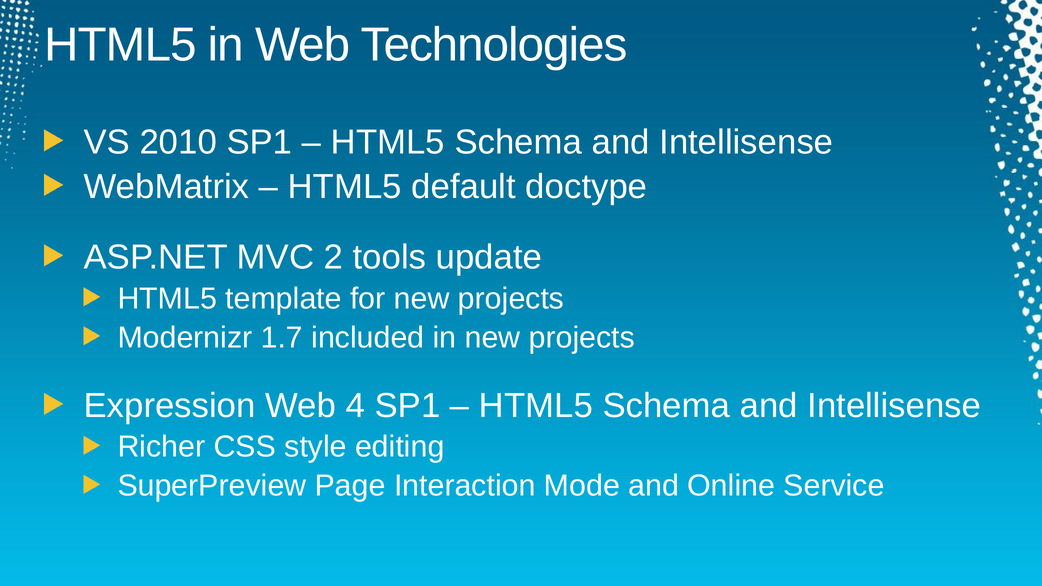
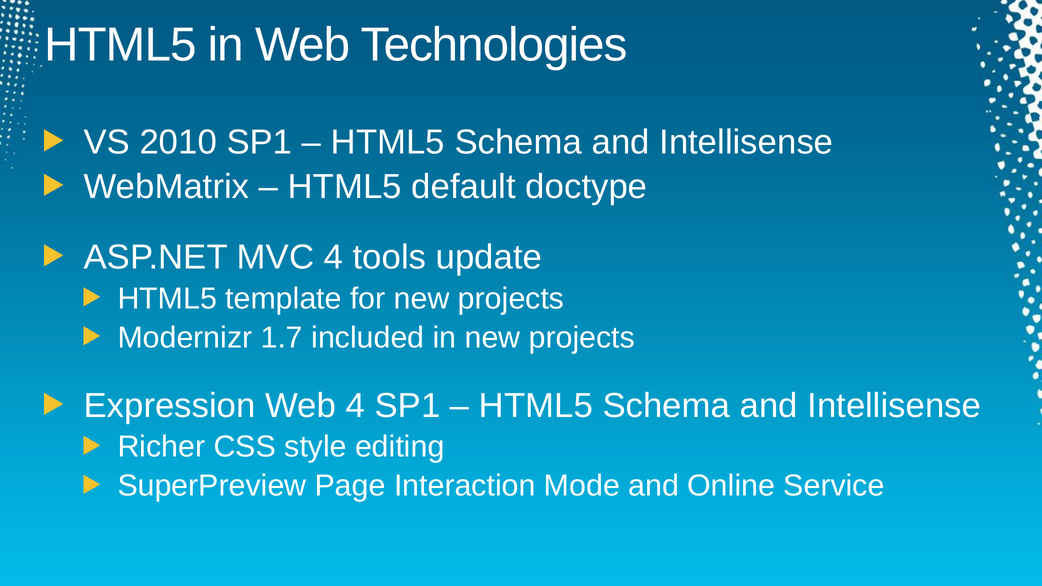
MVC 2: 2 -> 4 (333, 257)
